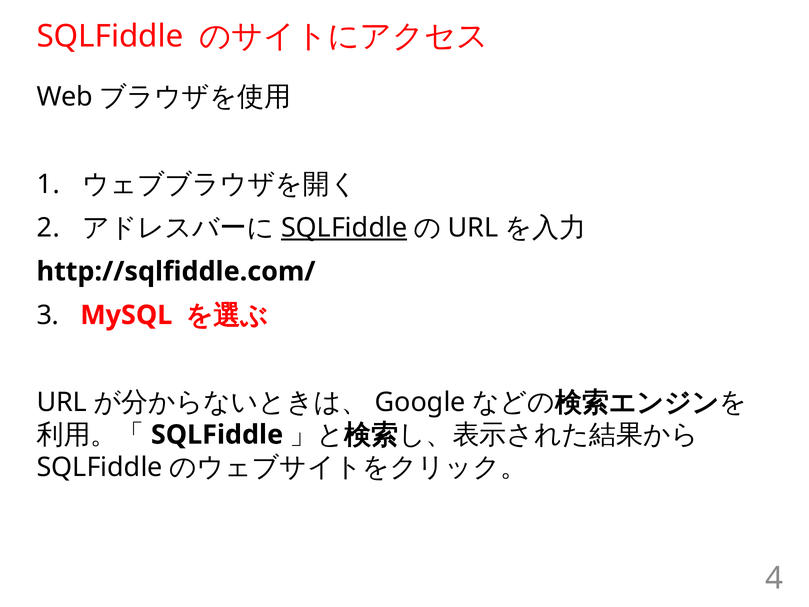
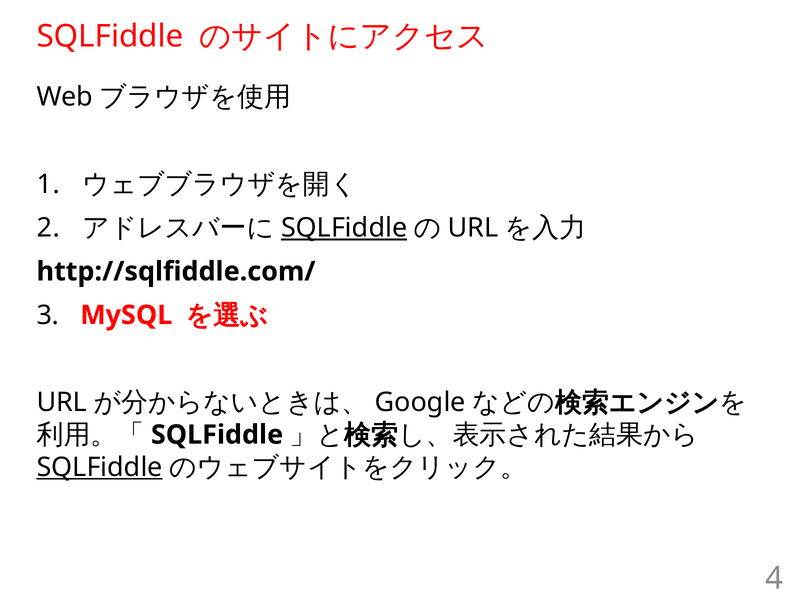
SQLFiddle underline: none -> present (100, 467)
